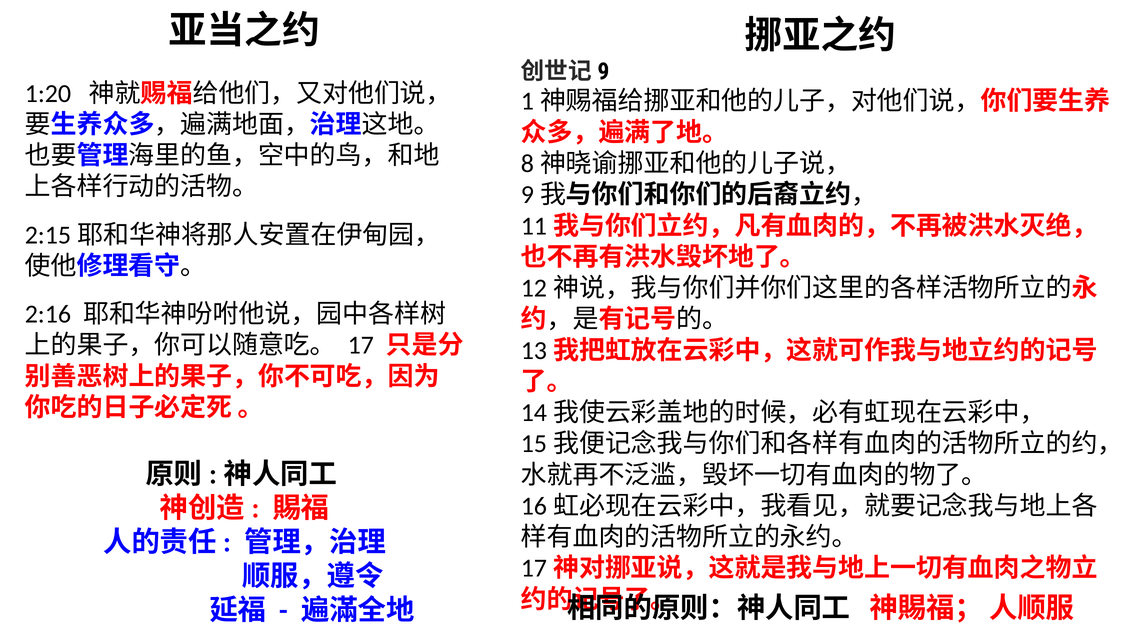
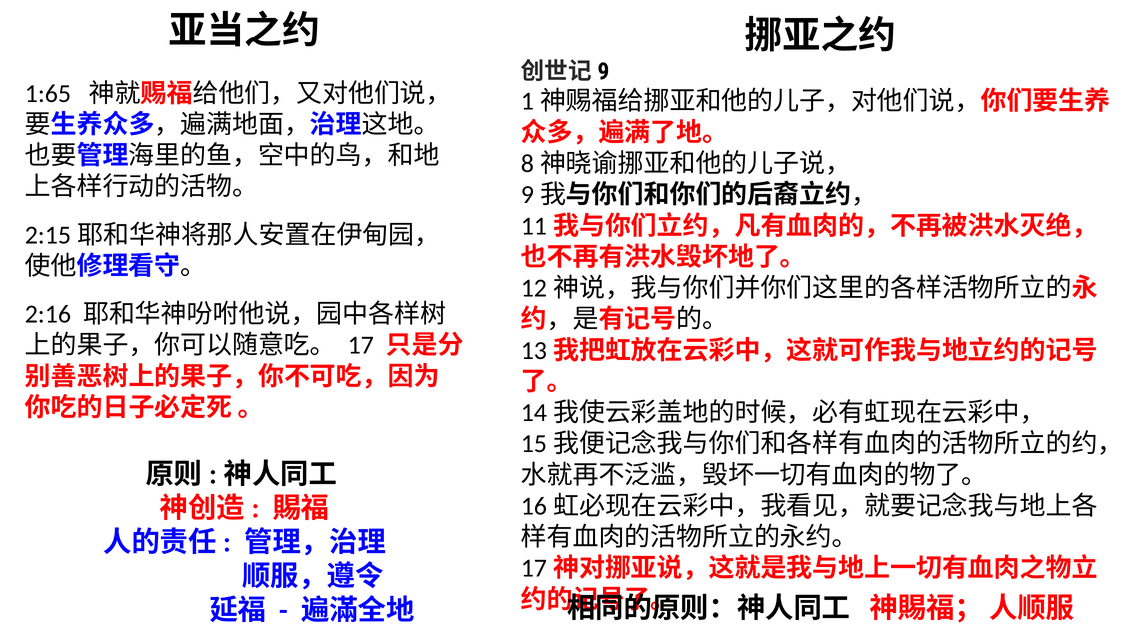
1:20: 1:20 -> 1:65 (48, 94)
